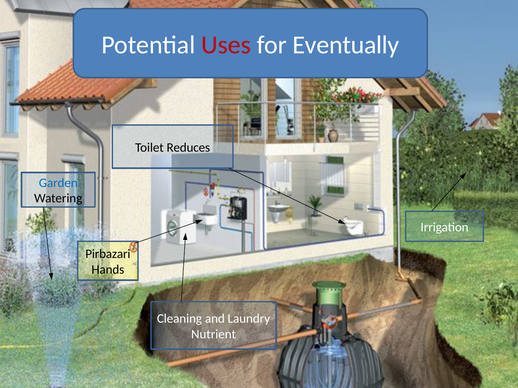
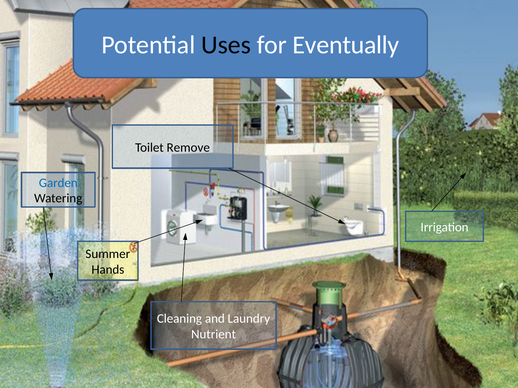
Uses colour: red -> black (226, 45)
Reduces: Reduces -> Remove (188, 148)
Pirbazari: Pirbazari -> Summer (108, 254)
